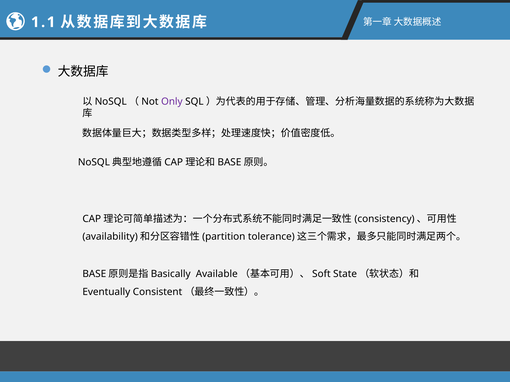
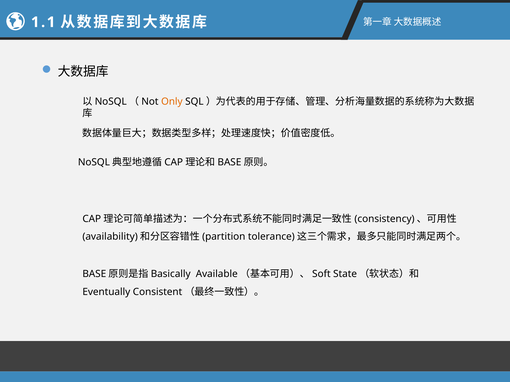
Only colour: purple -> orange (172, 102)
